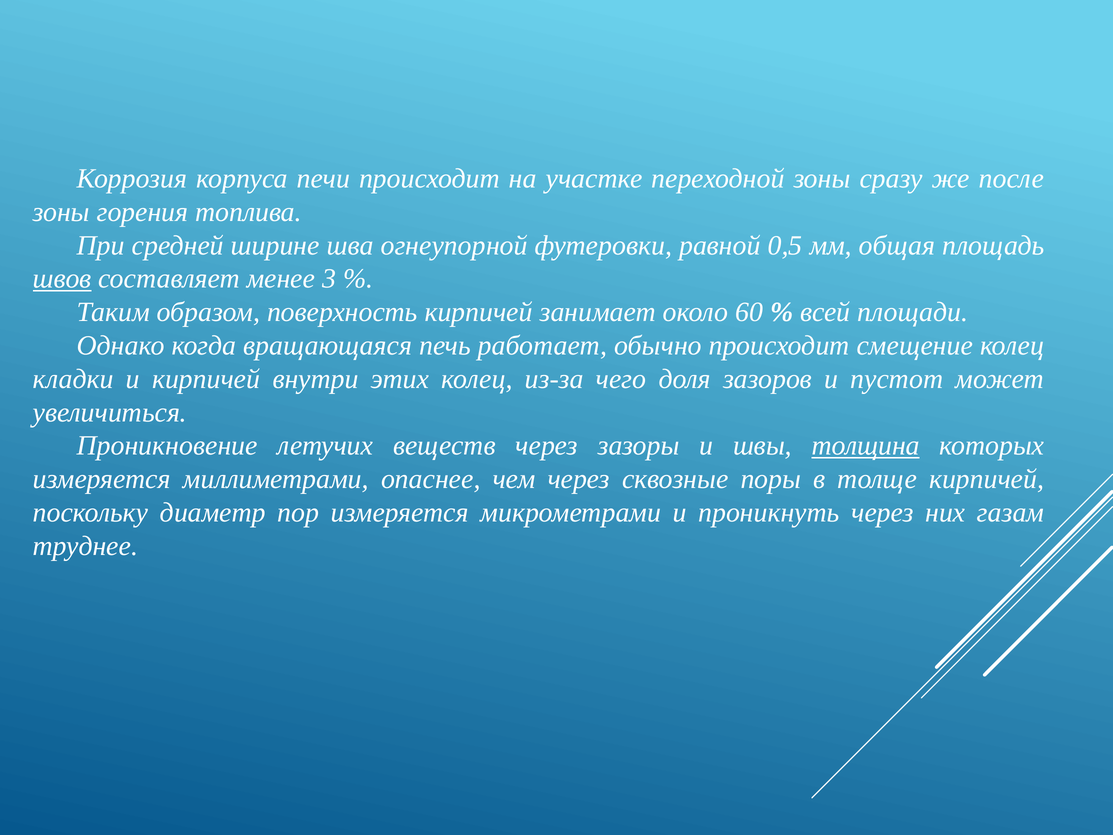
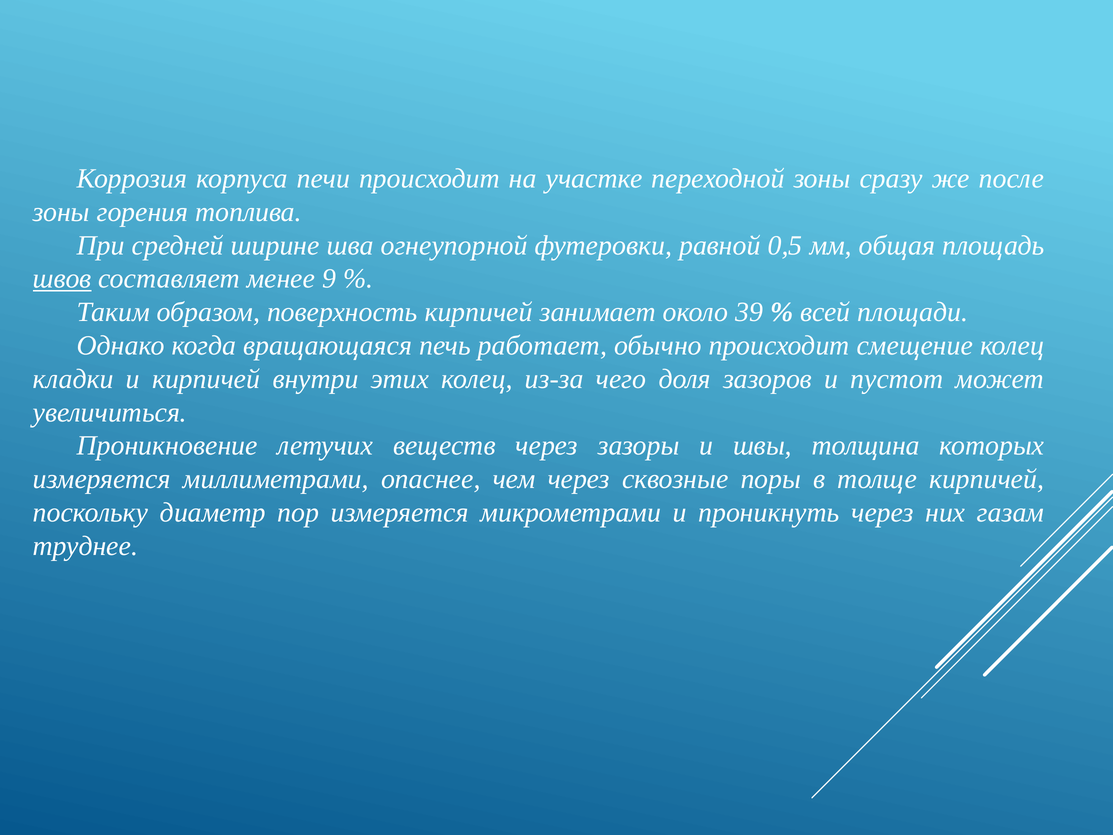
3: 3 -> 9 (329, 279)
60: 60 -> 39 (749, 312)
толщина underline: present -> none (866, 446)
